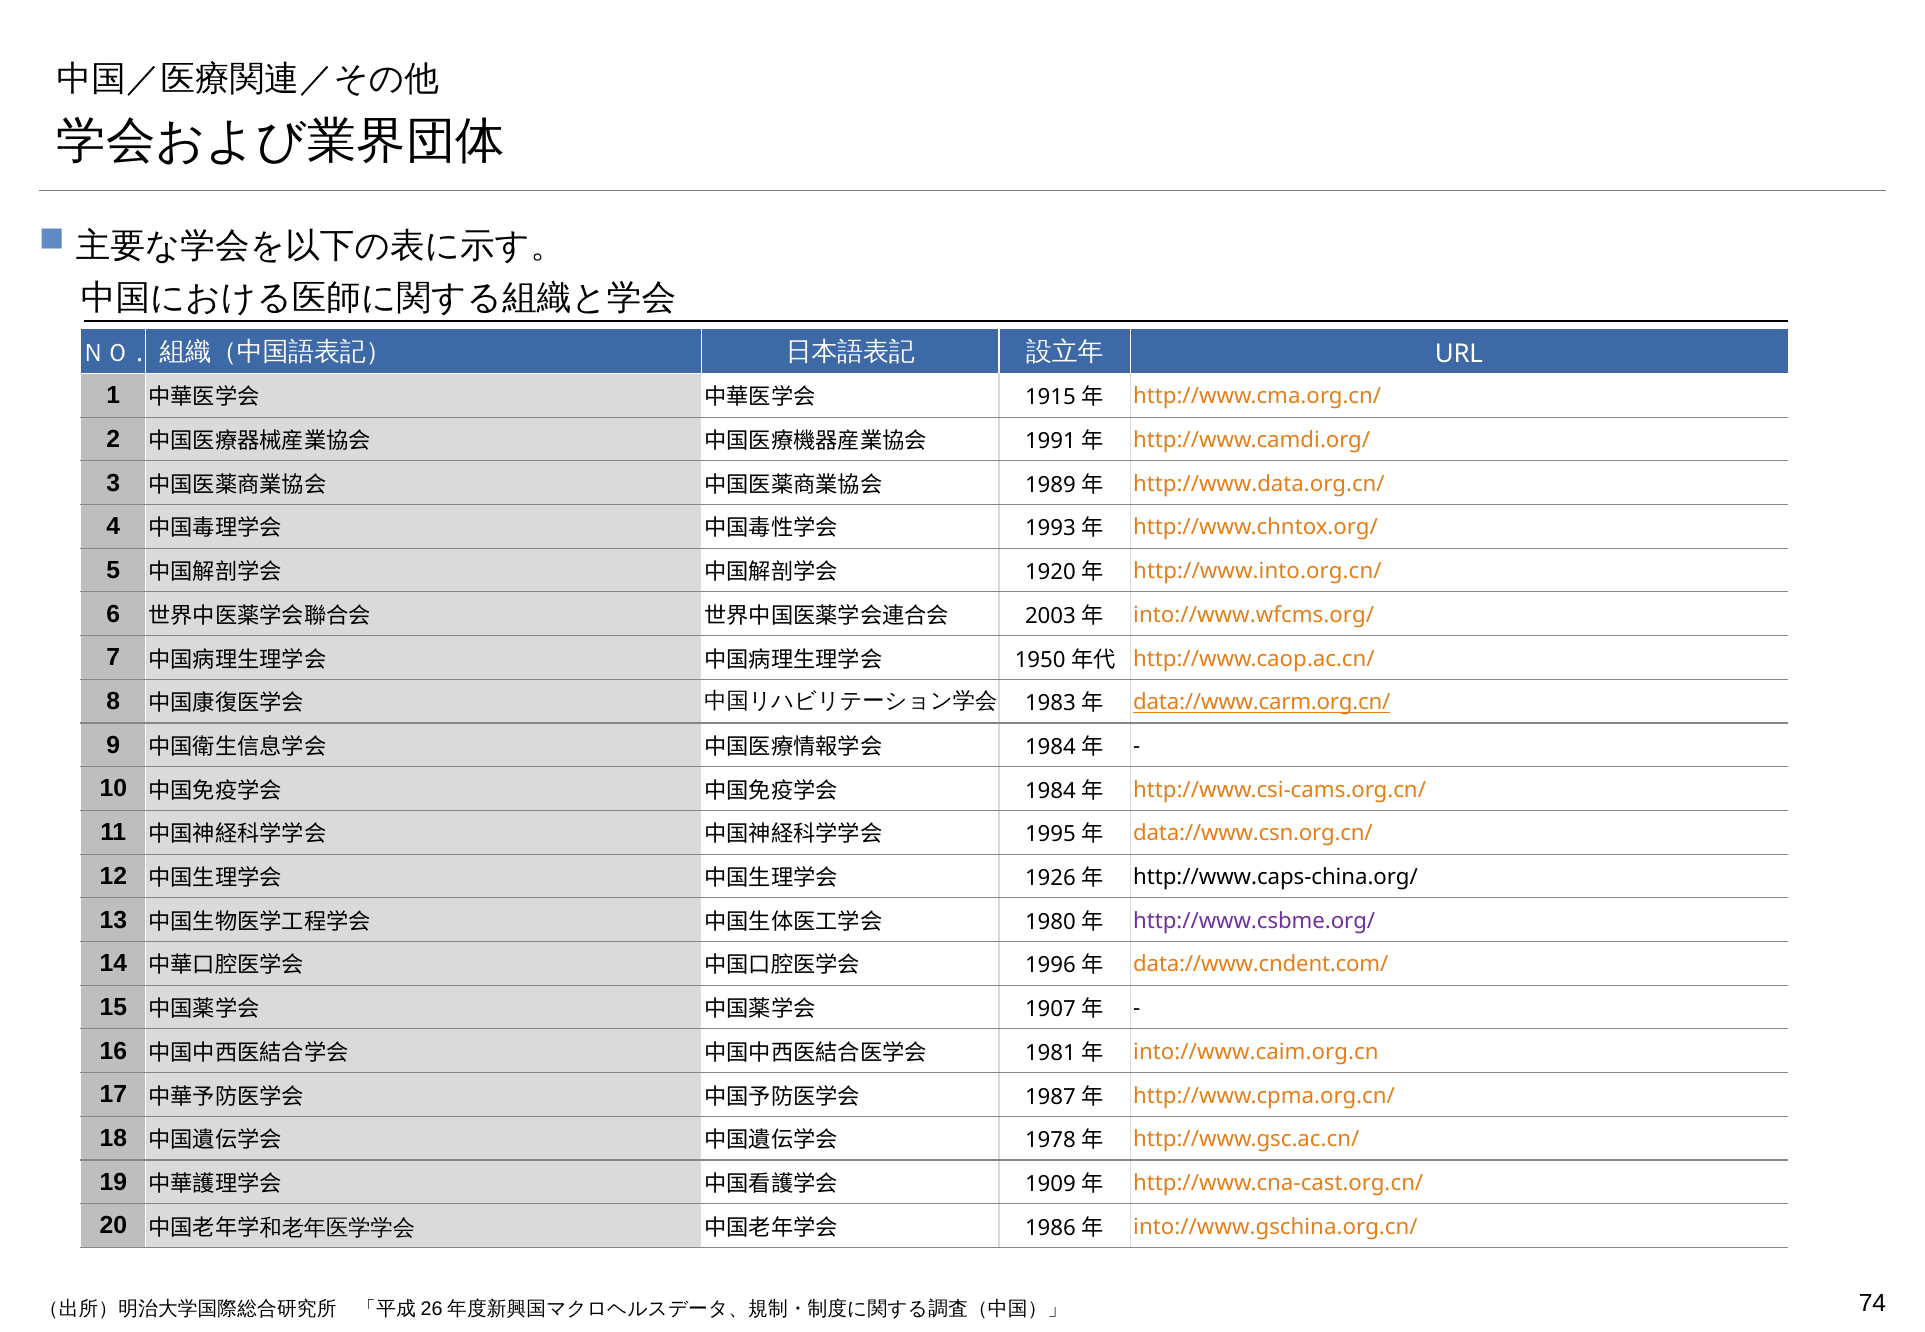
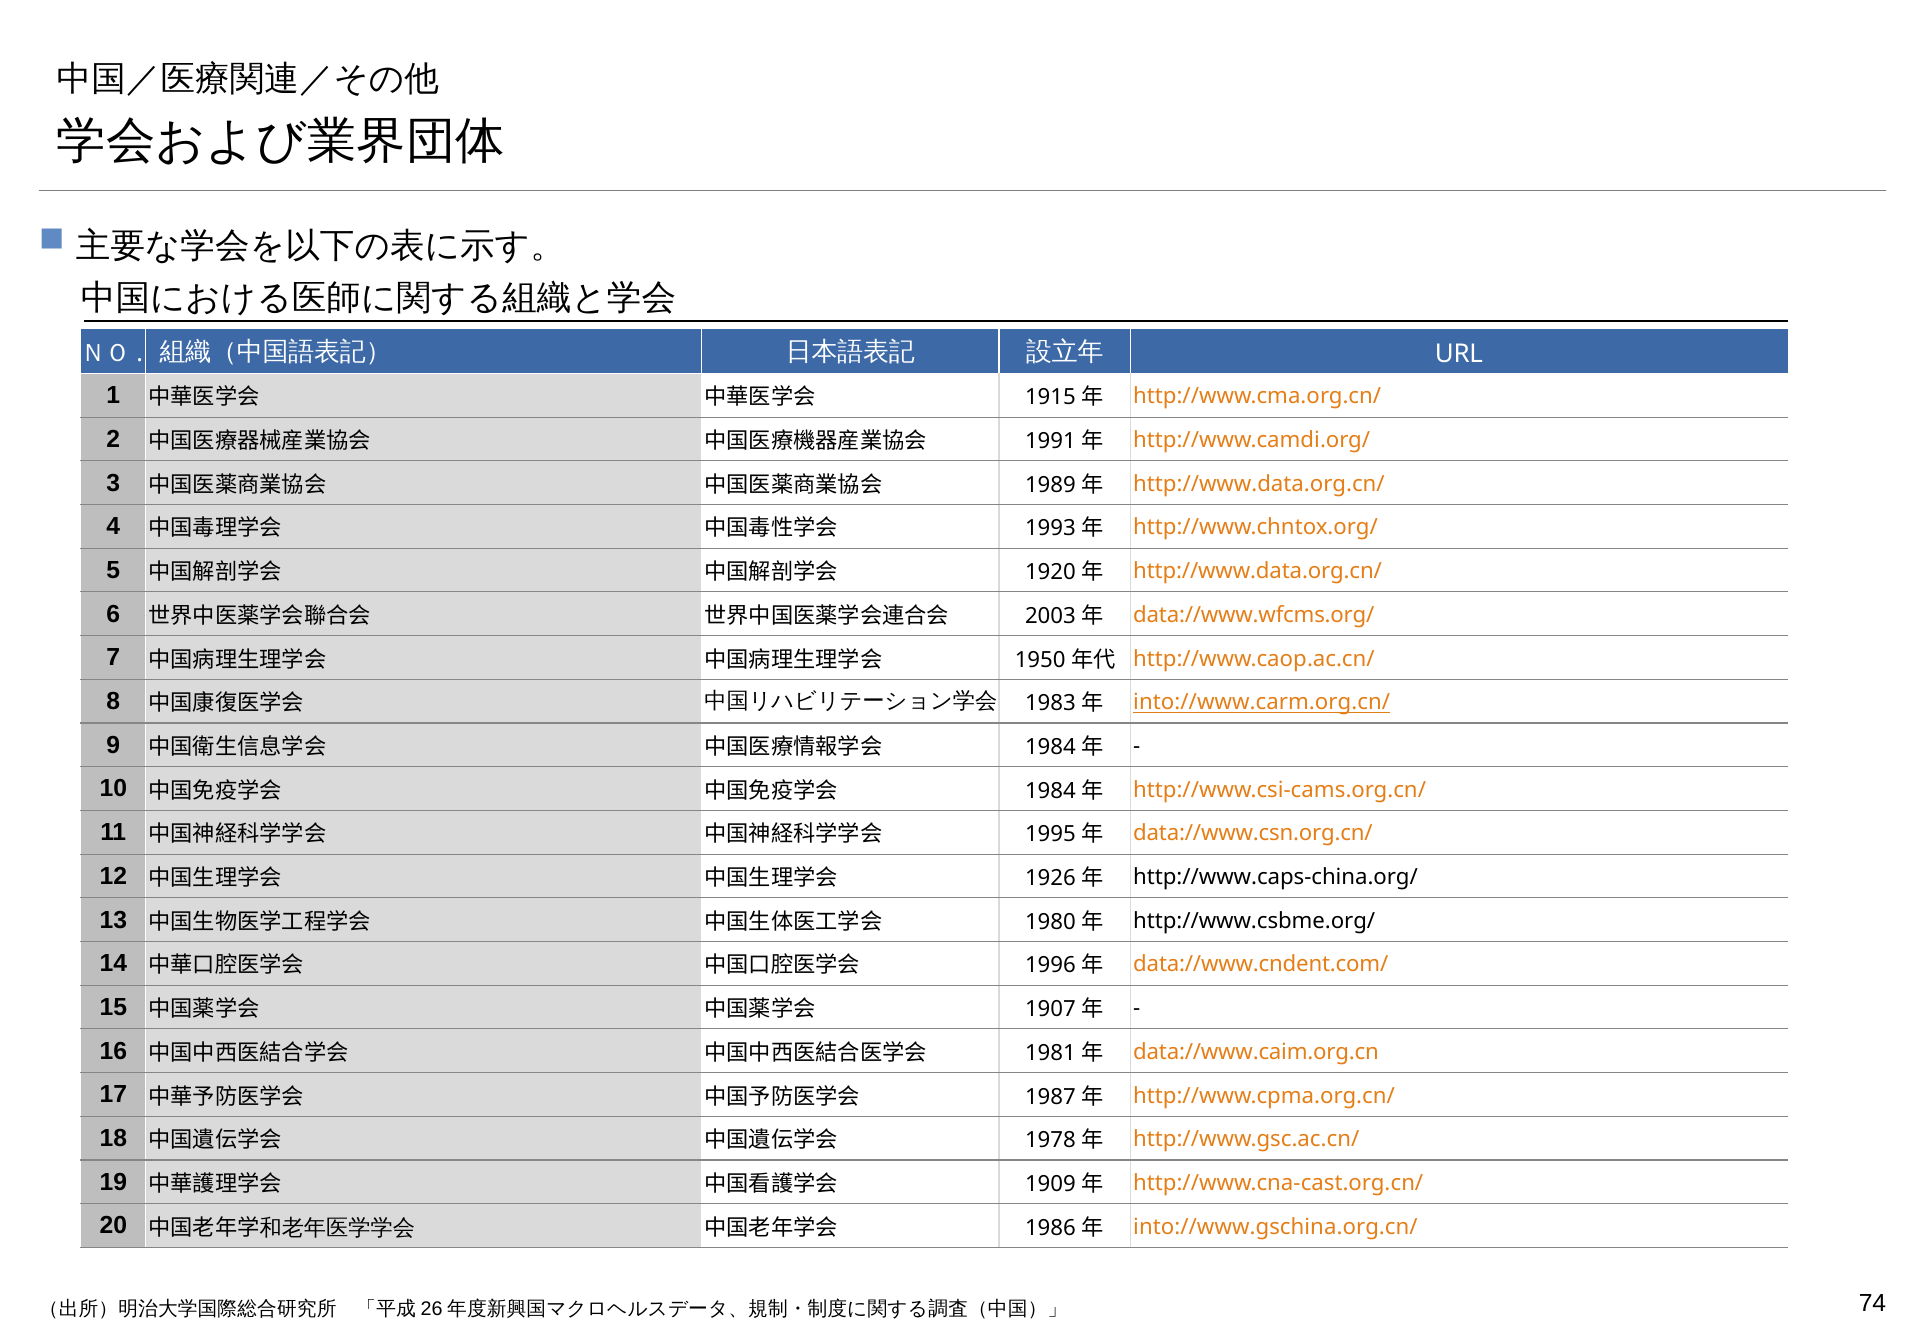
http://www.into.org.cn/: http://www.into.org.cn/ -> http://www.data.org.cn/ (1258, 572)
into://www.wfcms.org/: into://www.wfcms.org/ -> data://www.wfcms.org/ (1254, 615)
data://www.carm.org.cn/: data://www.carm.org.cn/ -> into://www.carm.org.cn/ (1262, 703)
http://www.csbme.org/ colour: purple -> black (1254, 921)
into://www.caim.org.cn: into://www.caim.org.cn -> data://www.caim.org.cn (1256, 1053)
